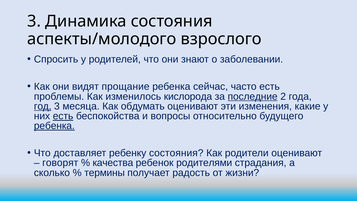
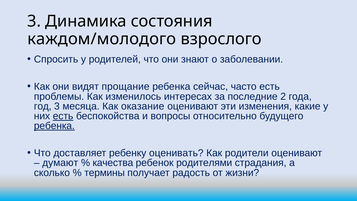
аспекты/молодого: аспекты/молодого -> каждом/молодого (102, 39)
кислорода: кислорода -> интересах (188, 96)
последние underline: present -> none (253, 96)
год underline: present -> none (43, 106)
обдумать: обдумать -> оказание (143, 106)
ребенку состояния: состояния -> оценивать (176, 153)
говорят: говорят -> думают (60, 163)
